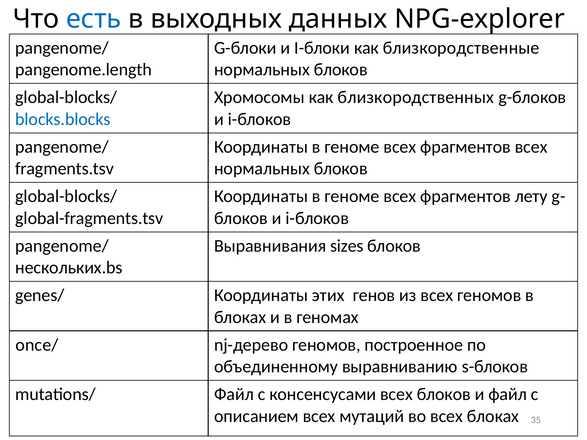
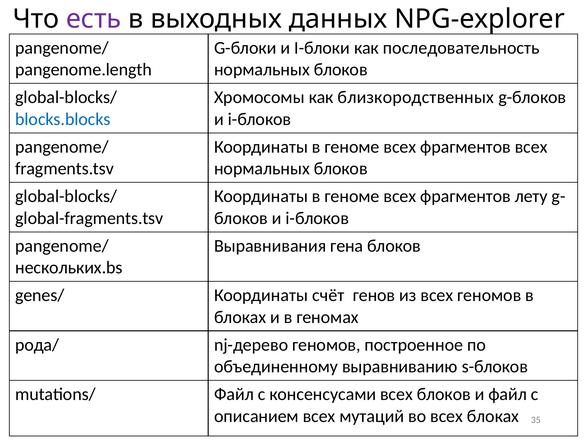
есть colour: blue -> purple (94, 19)
близкородственные: близкородственные -> последовательность (461, 48)
sizes: sizes -> гена (347, 246)
этих: этих -> счёт (328, 296)
once/: once/ -> рода/ (37, 345)
